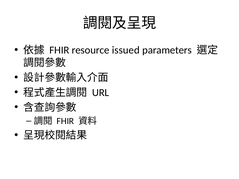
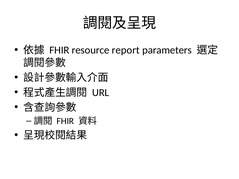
issued: issued -> report (126, 50)
